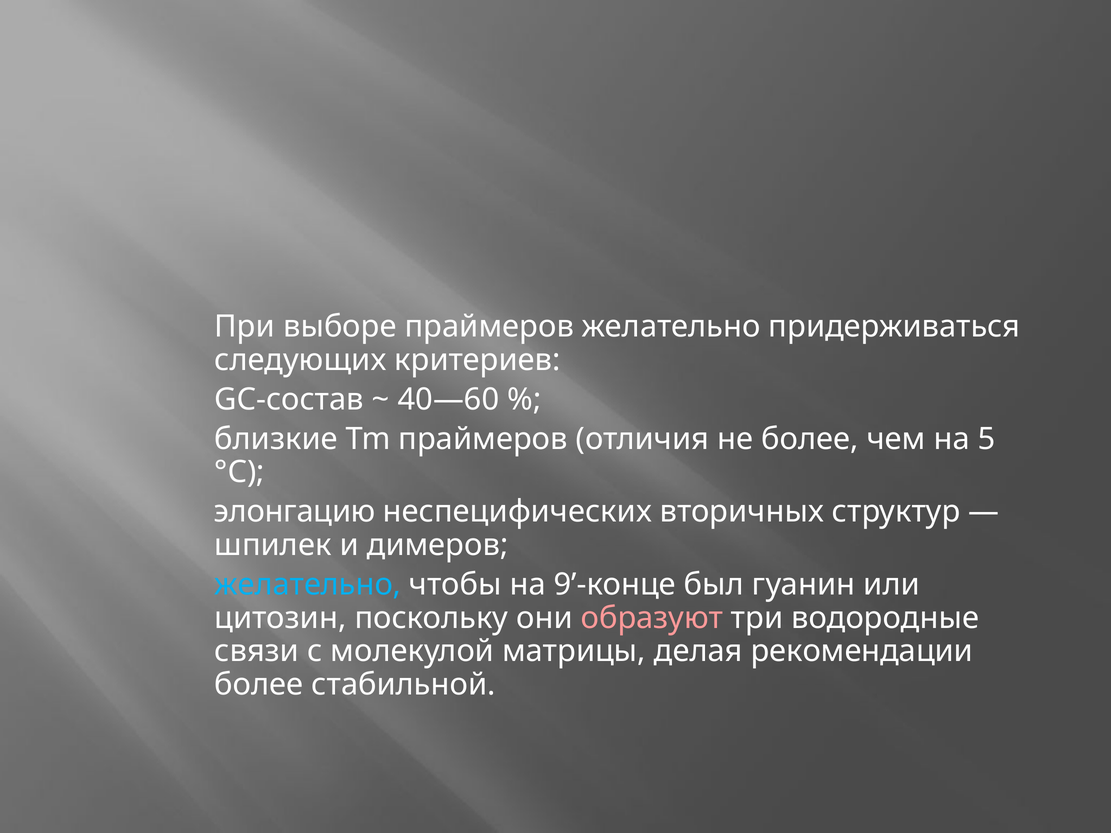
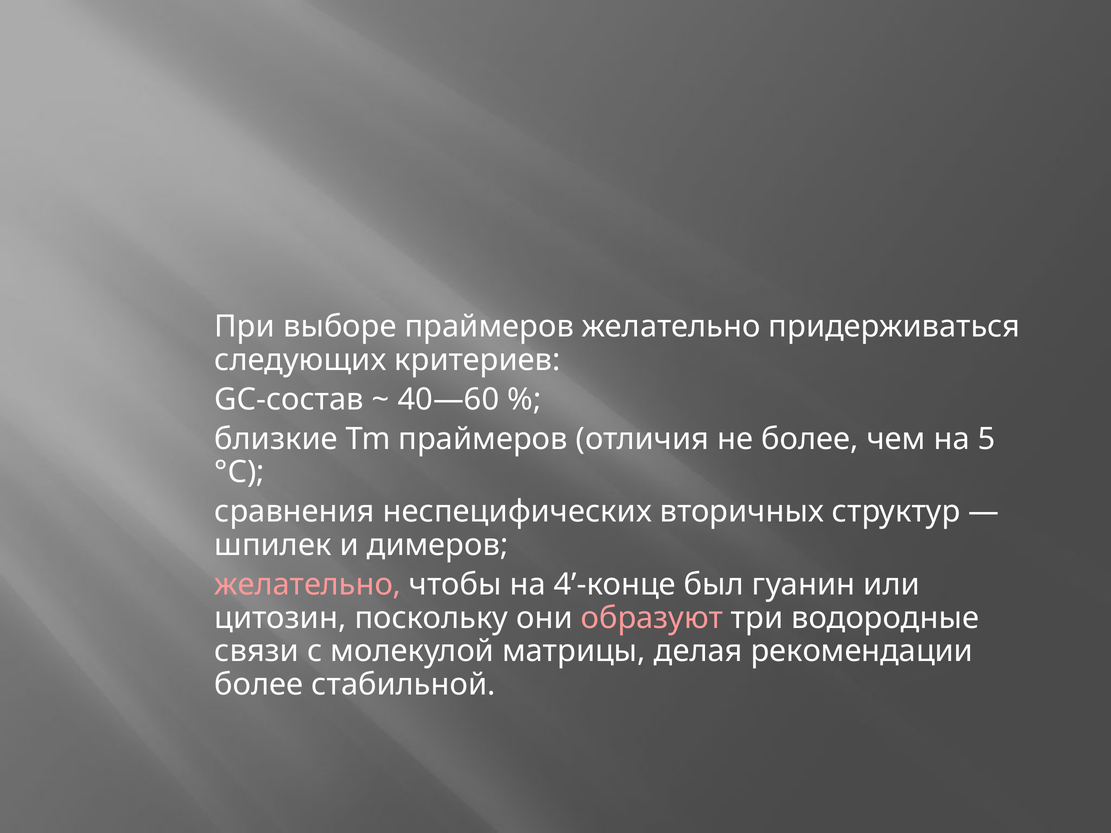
элонгацию: элонгацию -> сравнения (295, 512)
желательно colour: light blue -> pink (308, 585)
9’-конце: 9’-конце -> 4’-конце (615, 585)
